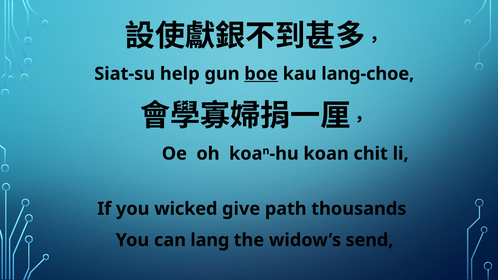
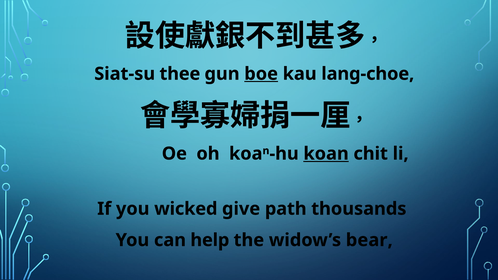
help: help -> thee (180, 74)
koan underline: none -> present (326, 154)
lang: lang -> help (210, 240)
send: send -> bear (369, 240)
